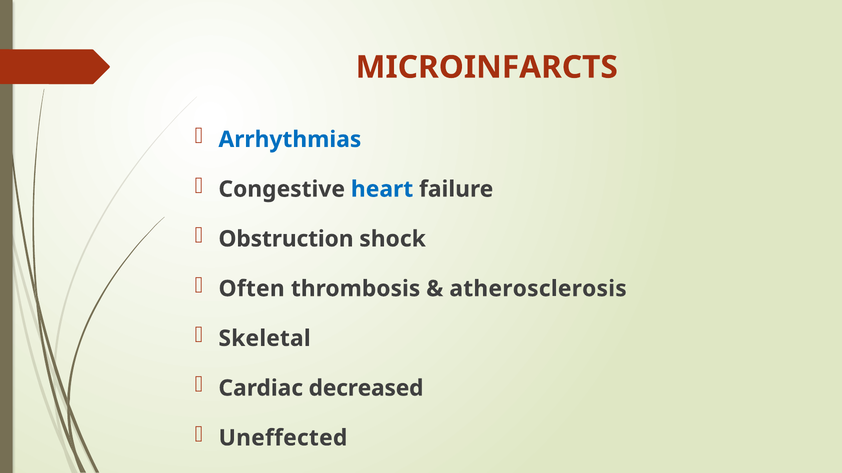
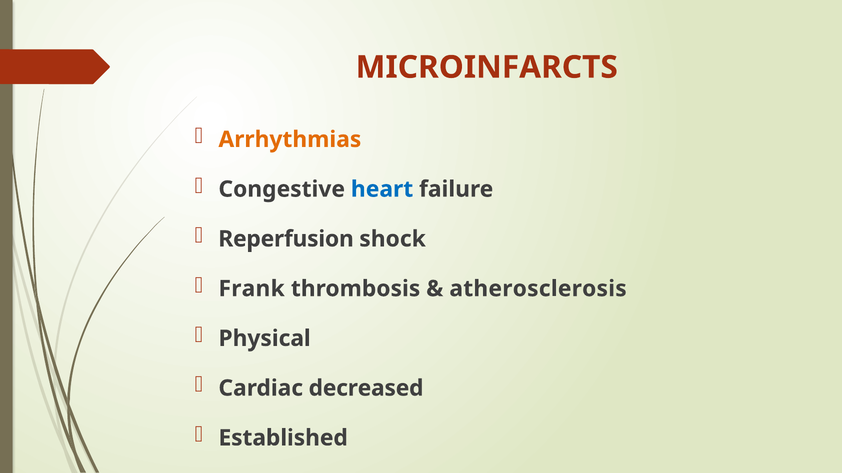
Arrhythmias colour: blue -> orange (290, 140)
Obstruction: Obstruction -> Reperfusion (286, 239)
Often: Often -> Frank (252, 289)
Skeletal: Skeletal -> Physical (265, 339)
Uneffected: Uneffected -> Established (283, 438)
